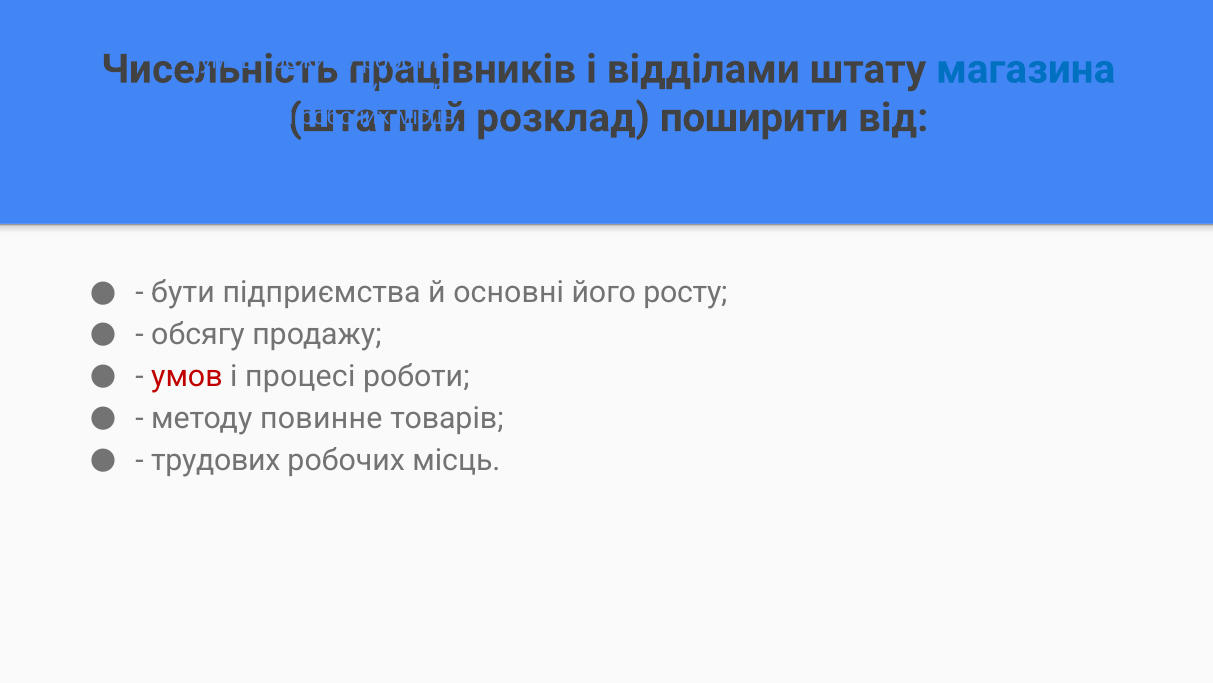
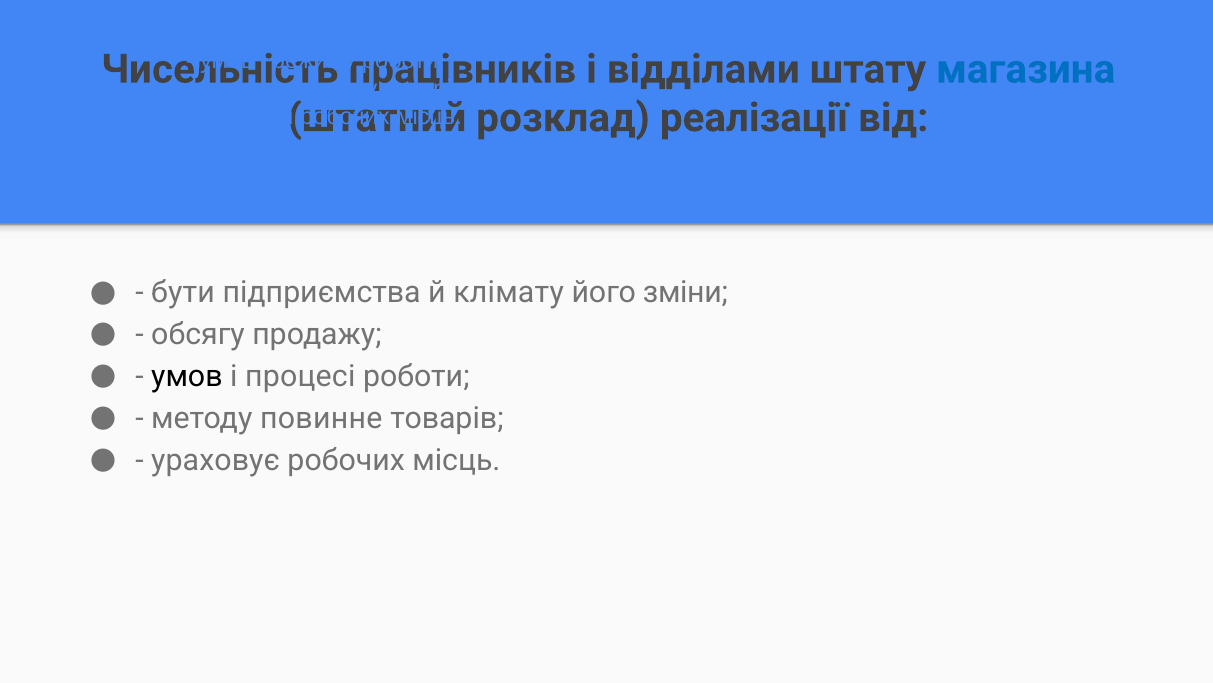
поширити: поширити -> реалізації (754, 118)
основні: основні -> клімату (509, 292)
росту: росту -> зміни (685, 292)
умов colour: red -> black (187, 376)
трудових: трудових -> ураховує (216, 460)
